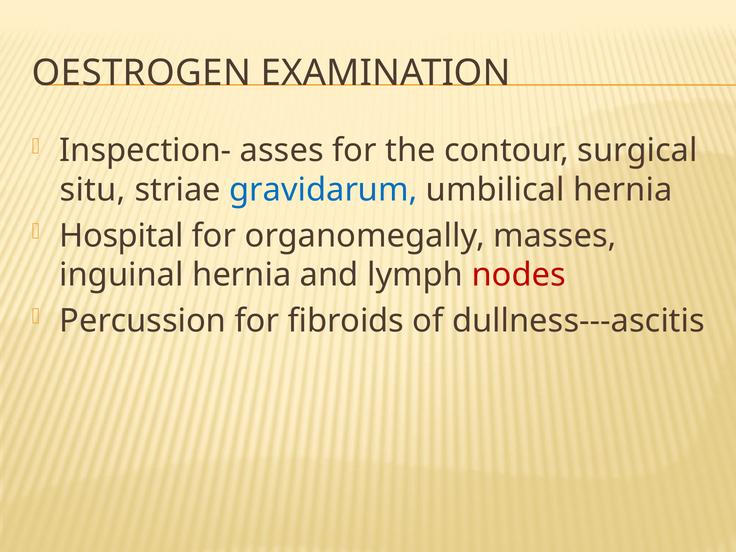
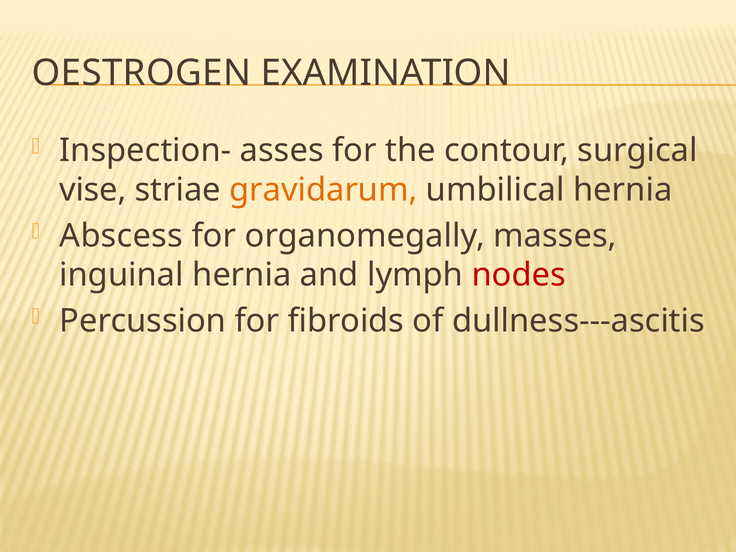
situ: situ -> vise (93, 190)
gravidarum colour: blue -> orange (323, 190)
Hospital: Hospital -> Abscess (121, 236)
